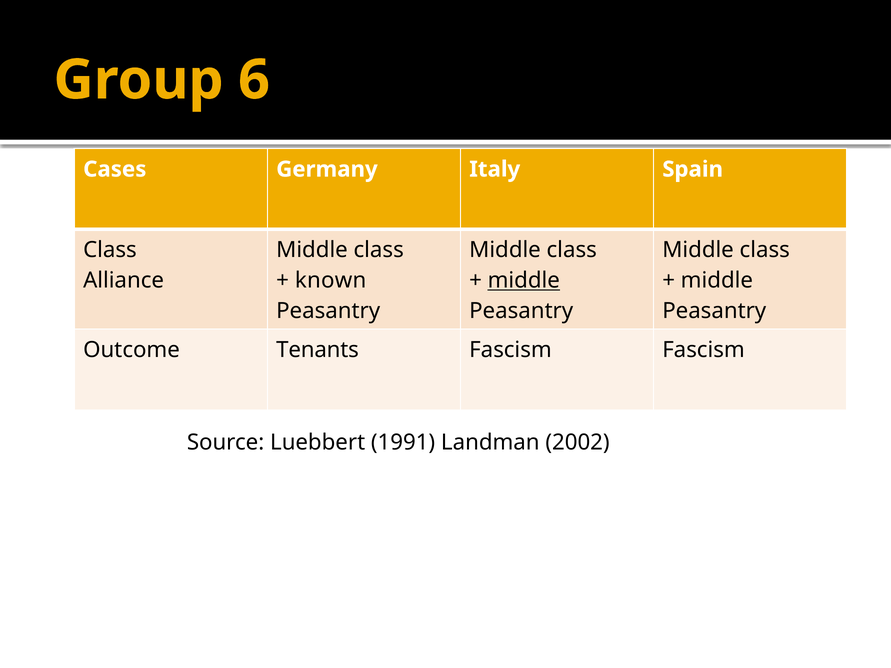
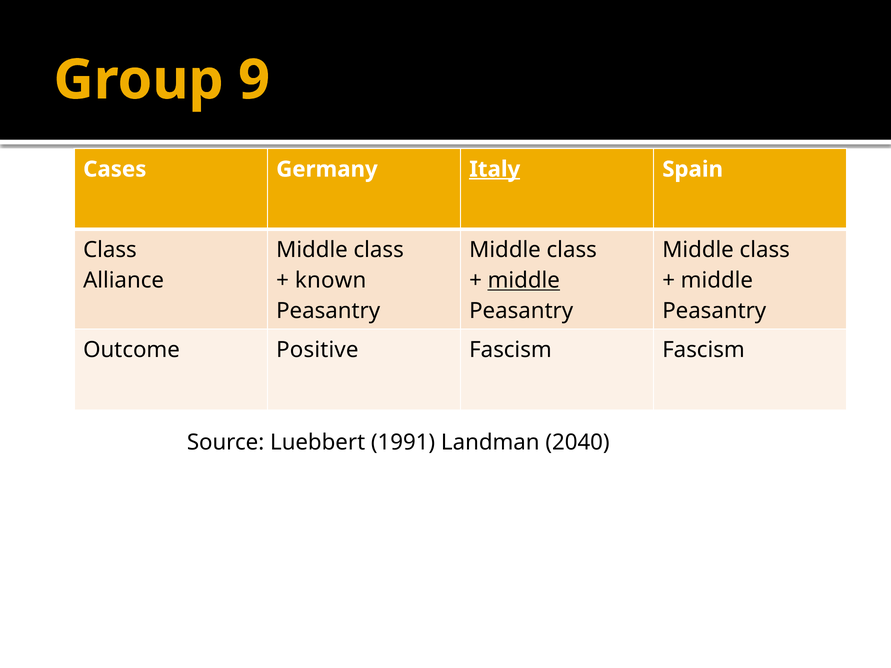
6: 6 -> 9 (254, 80)
Italy underline: none -> present (495, 169)
Tenants: Tenants -> Positive (317, 350)
2002: 2002 -> 2040 (578, 442)
